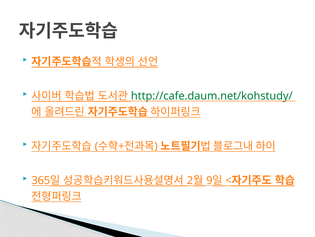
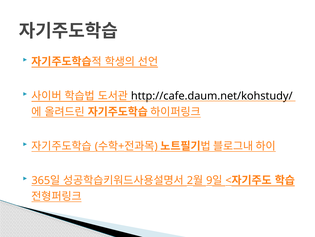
http://cafe.daum.net/kohstudy/ colour: green -> black (212, 96)
